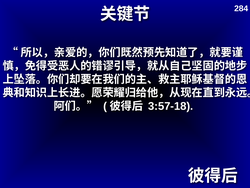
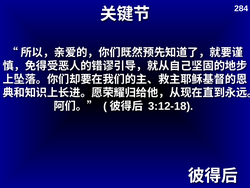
3:57-18: 3:57-18 -> 3:12-18 (171, 106)
